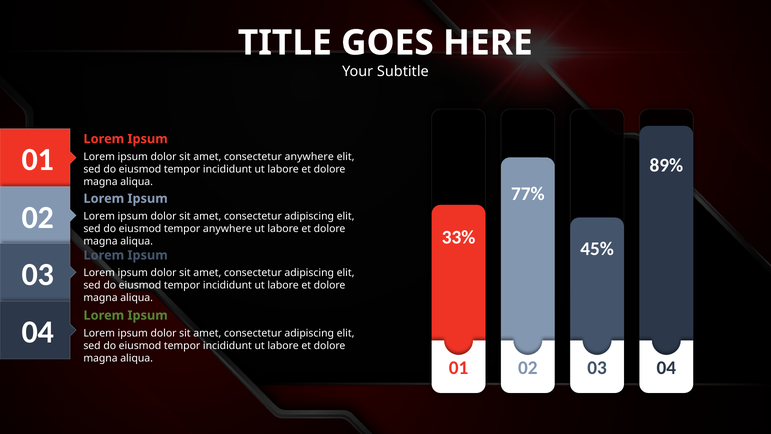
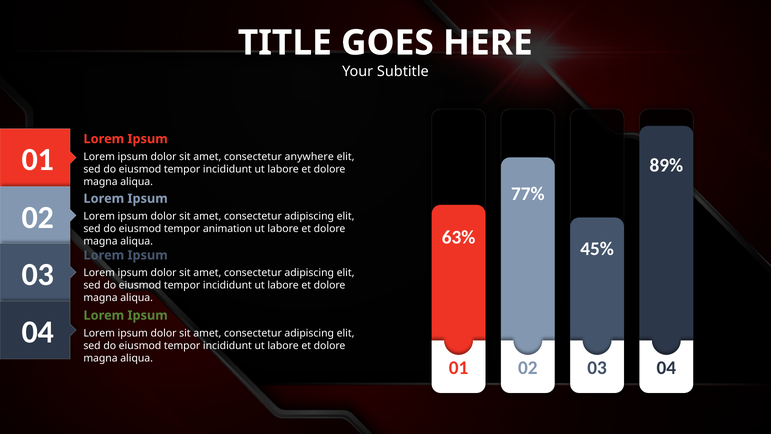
tempor anywhere: anywhere -> animation (227, 229)
33%: 33% -> 63% (459, 237)
